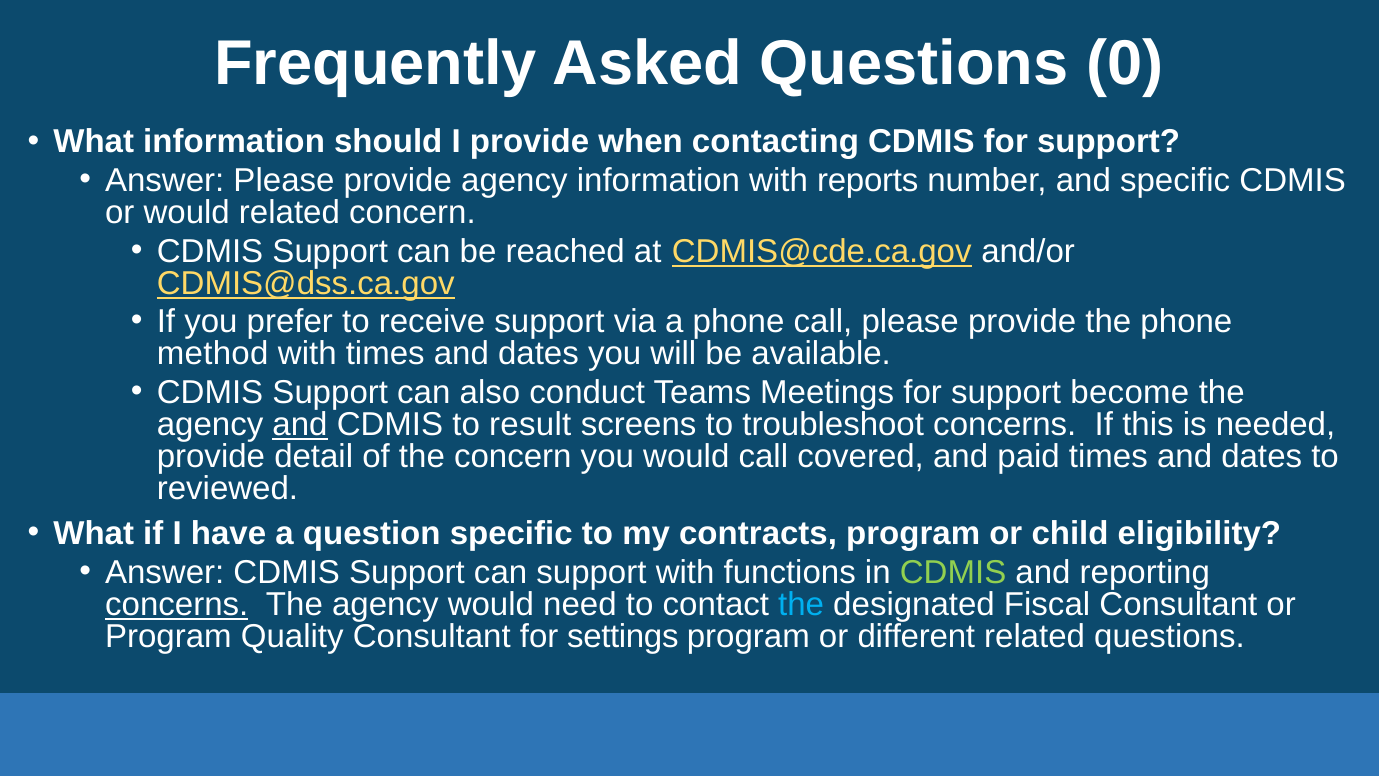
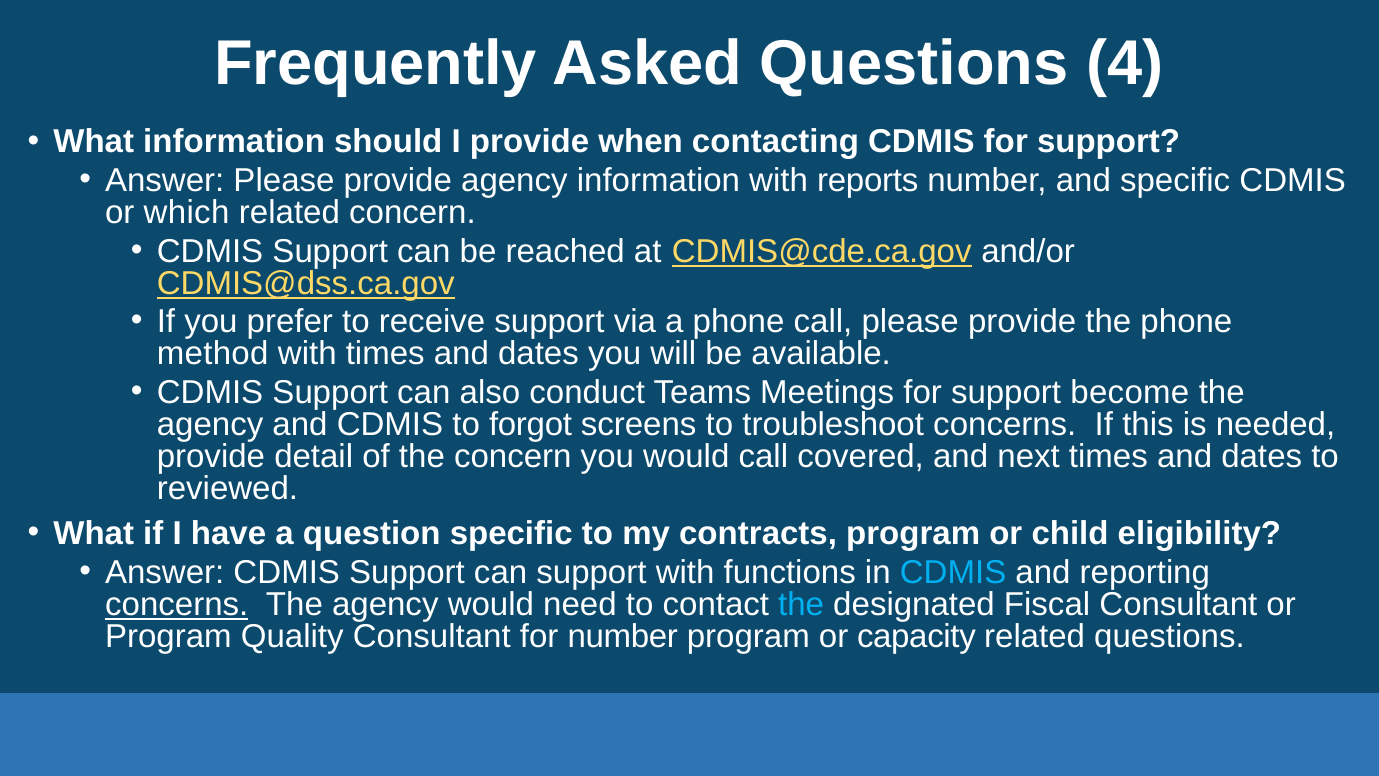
0: 0 -> 4 (1125, 64)
or would: would -> which (187, 213)
and underline: present -> none (300, 424)
result: result -> forgot (531, 424)
paid: paid -> next (1029, 457)
CDMIS colour: light green -> light blue (953, 572)
for settings: settings -> number (623, 636)
different: different -> capacity (916, 636)
